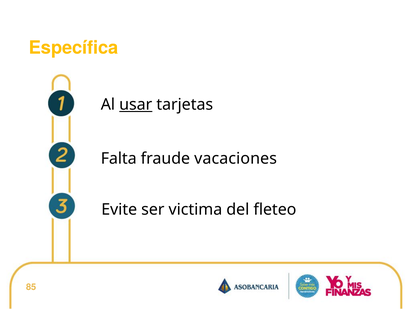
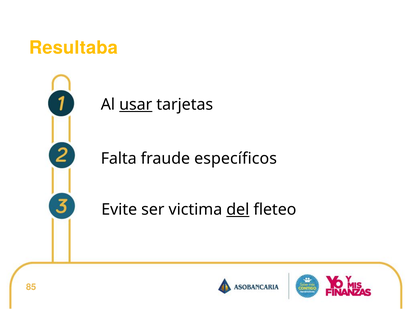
Específica: Específica -> Resultaba (73, 48)
vacaciones: vacaciones -> específicos (236, 158)
del underline: none -> present (238, 209)
